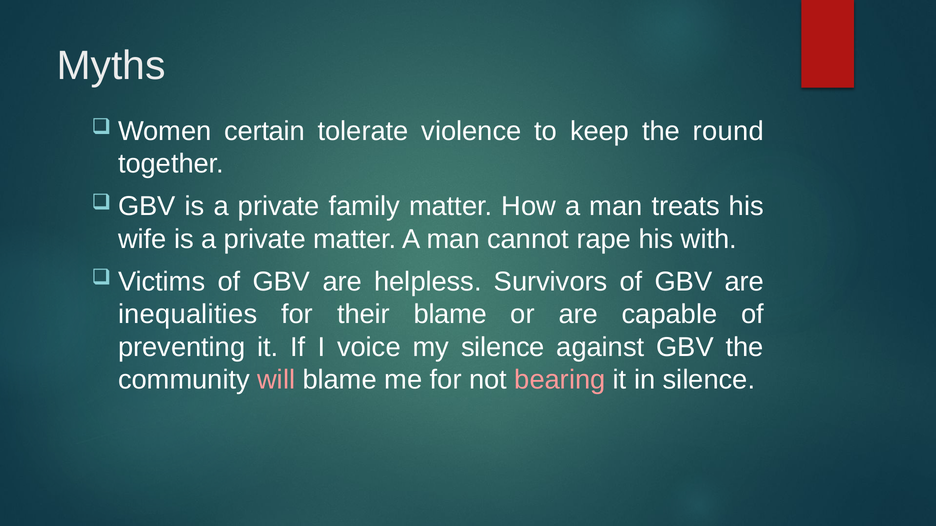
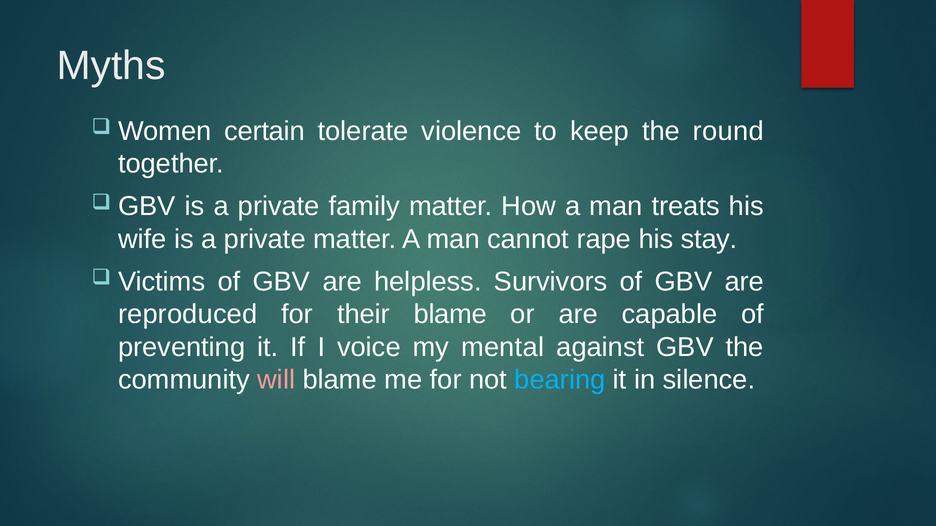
with: with -> stay (709, 239)
inequalities: inequalities -> reproduced (188, 315)
my silence: silence -> mental (503, 347)
bearing colour: pink -> light blue (560, 380)
